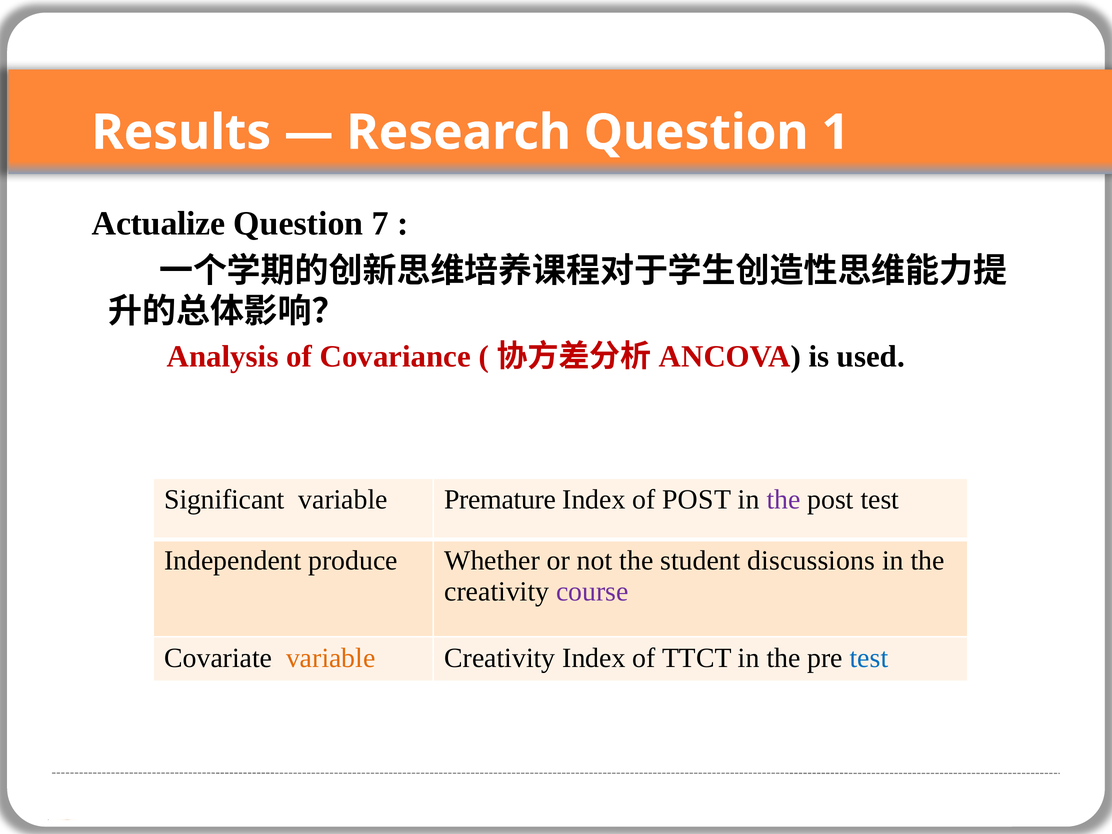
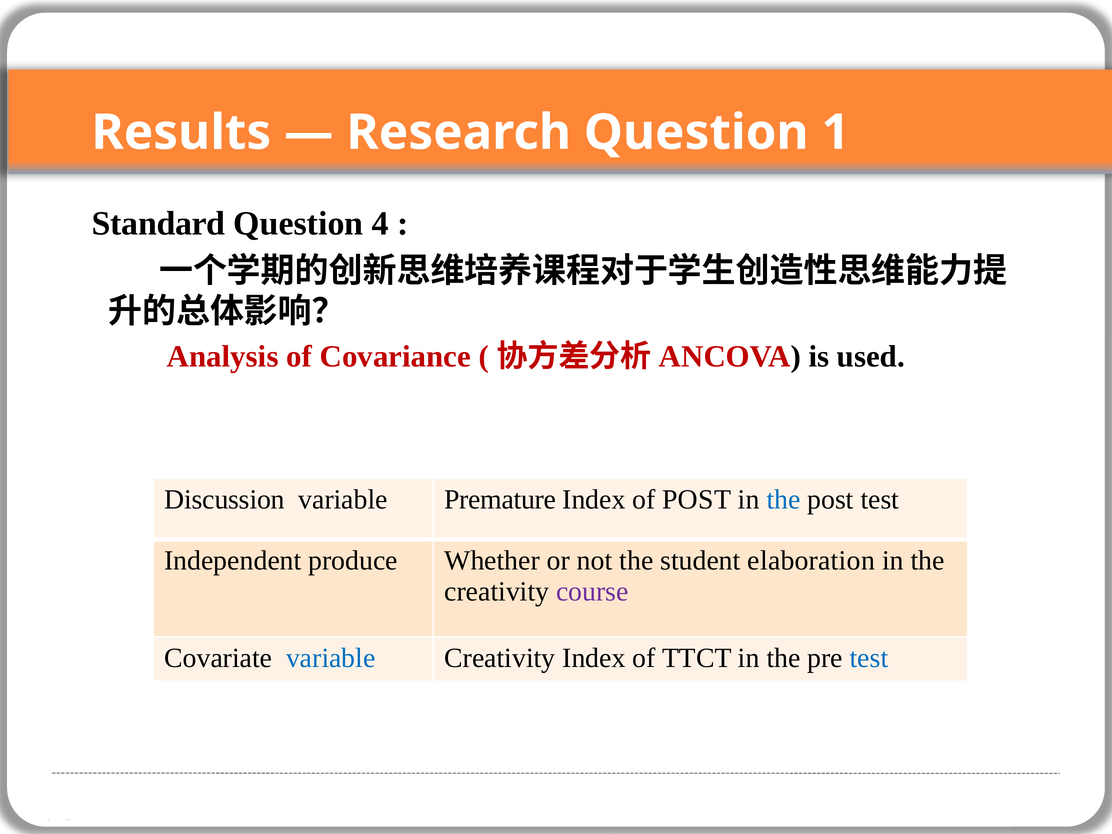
Actualize: Actualize -> Standard (159, 223)
7: 7 -> 4 (380, 223)
Significant: Significant -> Discussion (224, 499)
the colour: purple -> blue (783, 499)
discussions: discussions -> elaboration (811, 561)
variable colour: orange -> blue (331, 658)
